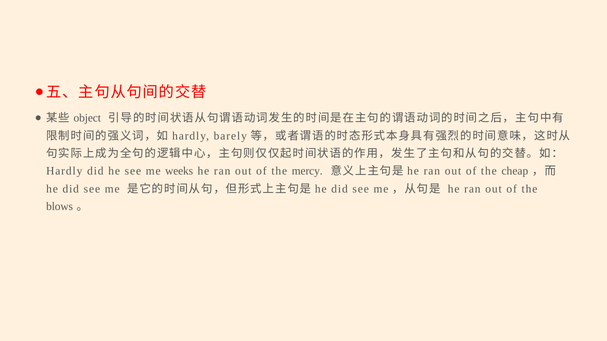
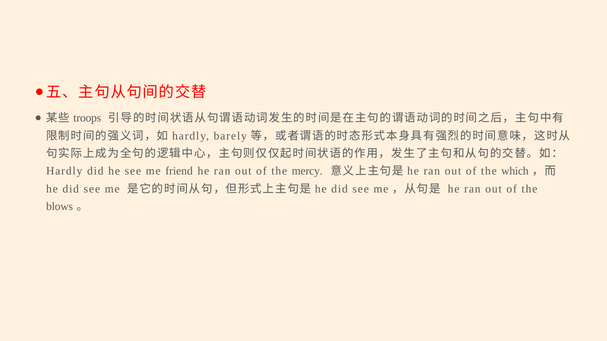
object: object -> troops (87, 118)
weeks: weeks -> friend (179, 171)
cheap: cheap -> which (515, 171)
